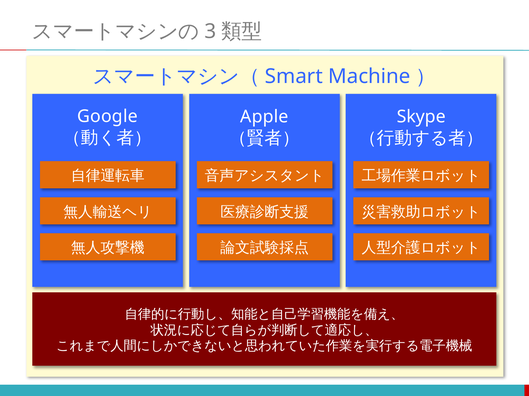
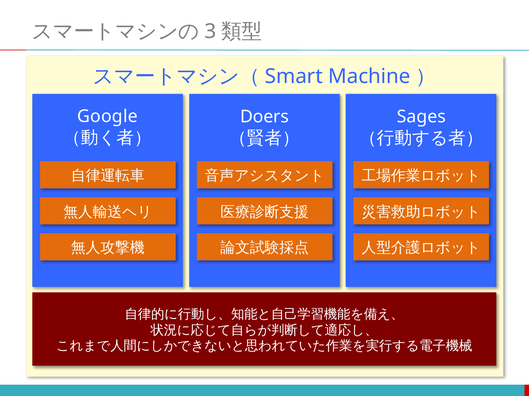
Apple: Apple -> Doers (264, 117)
Skype: Skype -> Sages (421, 117)
